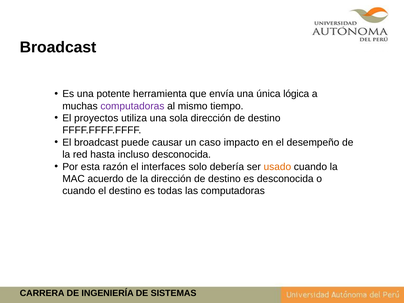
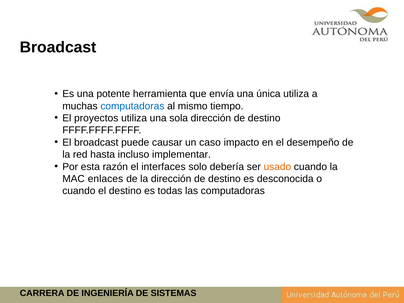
única lógica: lógica -> utiliza (296, 94)
computadoras colour: purple -> blue (132, 106)
incluso desconocida: desconocida -> implementar (181, 155)
acuerdo: acuerdo -> enlaces (105, 179)
